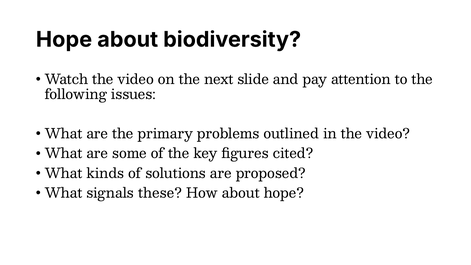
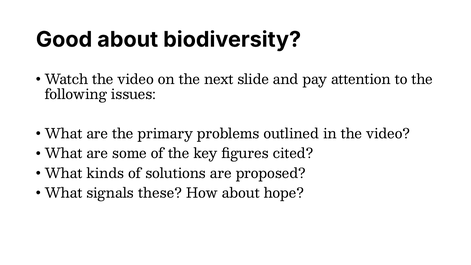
Hope: Hope -> Good (64, 40)
